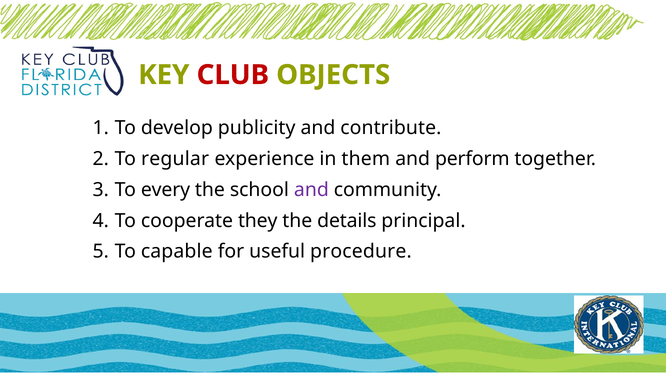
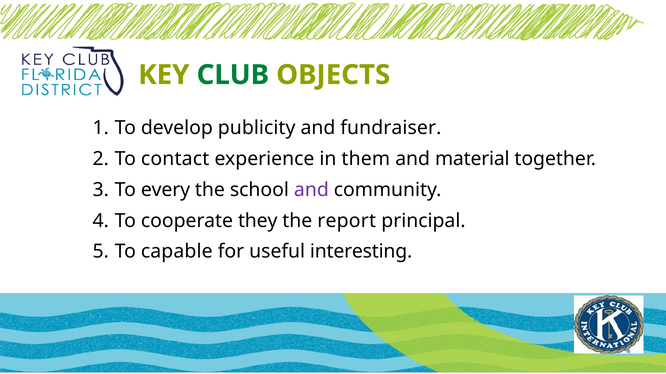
CLUB colour: red -> green (233, 75)
contribute: contribute -> fundraiser (391, 128)
regular: regular -> contact (175, 159)
perform: perform -> material (472, 159)
details: details -> report (347, 221)
procedure: procedure -> interesting (361, 252)
